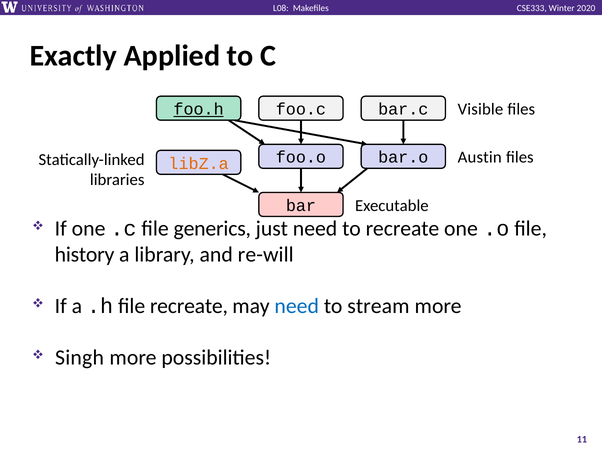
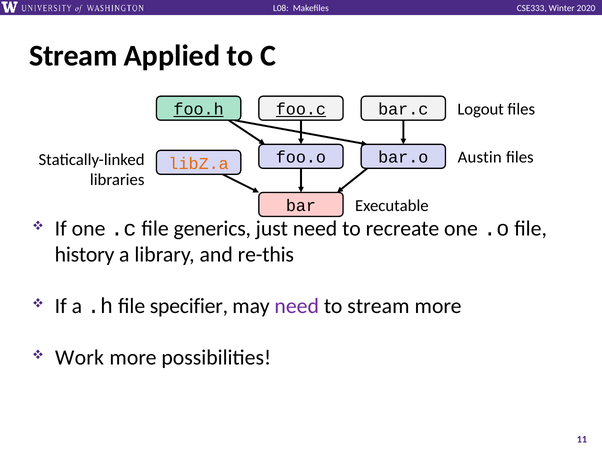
Exactly: Exactly -> Stream (73, 56)
Visible: Visible -> Logout (481, 109)
foo.c underline: none -> present (301, 109)
re-will: re-will -> re-this (266, 255)
file recreate: recreate -> specifier (189, 306)
need colour: blue -> purple (297, 306)
Singh: Singh -> Work (80, 358)
